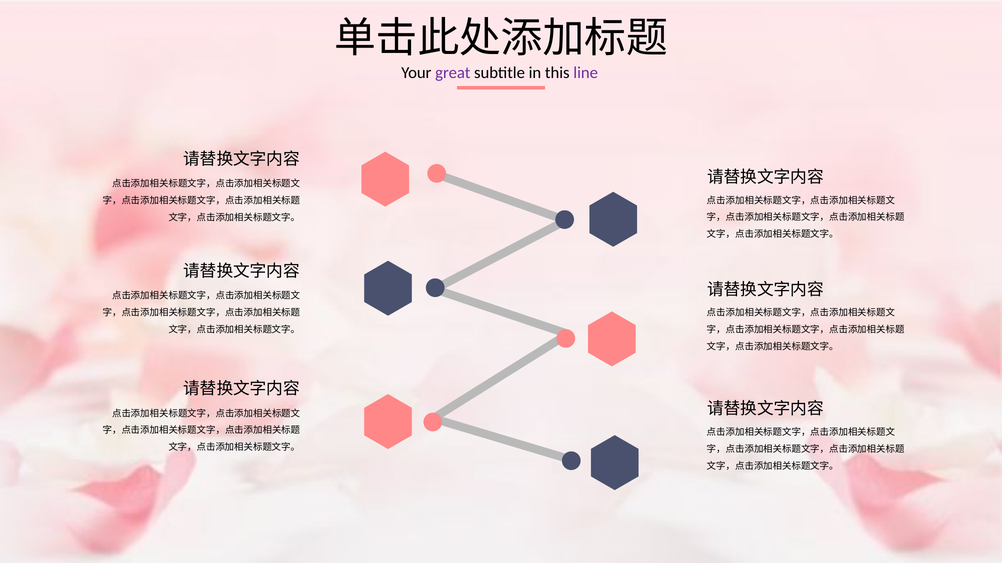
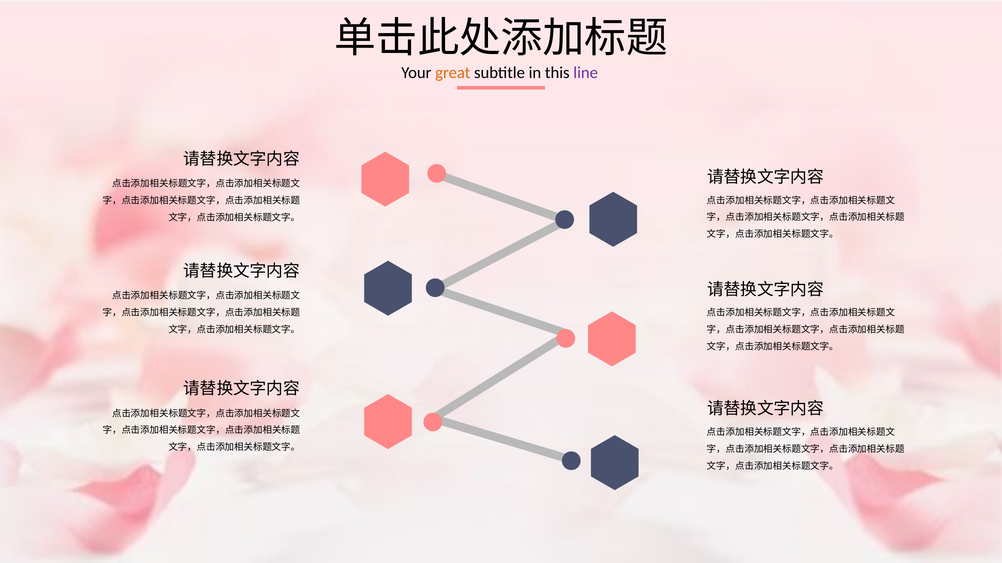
great colour: purple -> orange (453, 73)
